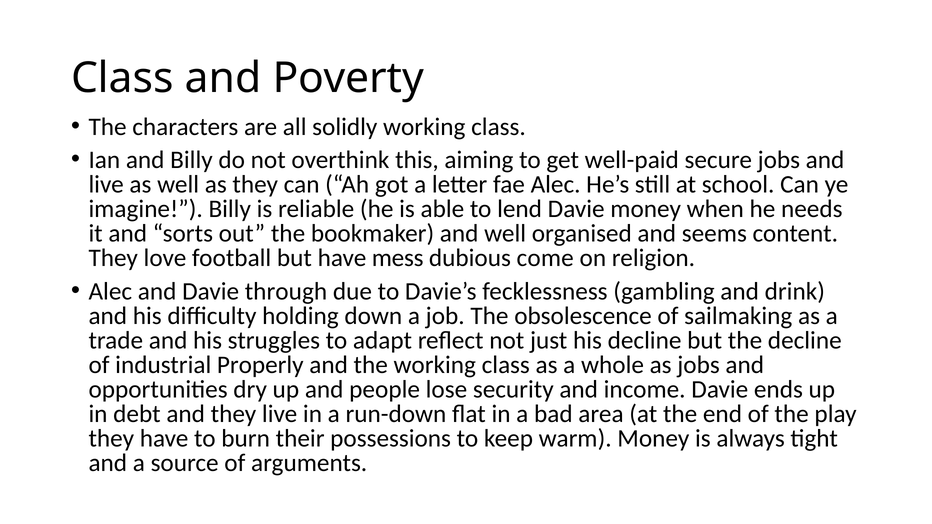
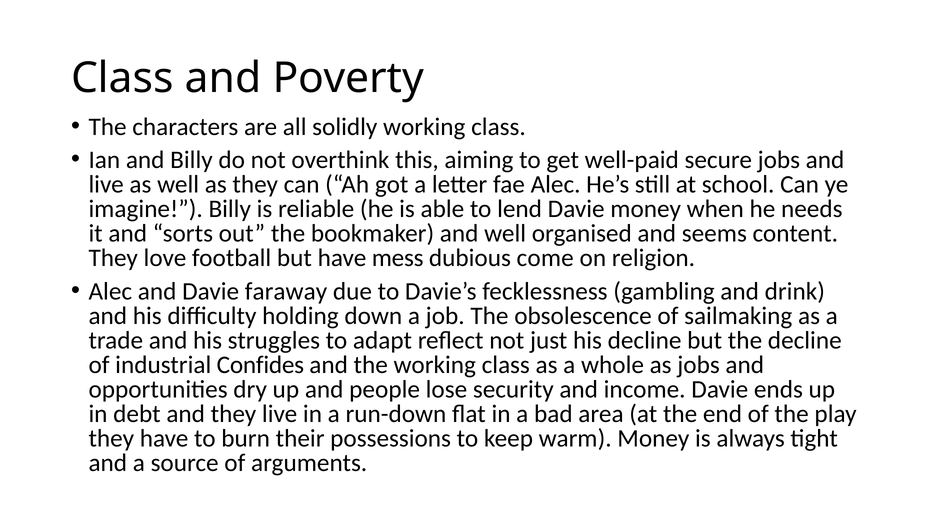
through: through -> faraway (286, 291)
Properly: Properly -> Confides (260, 365)
